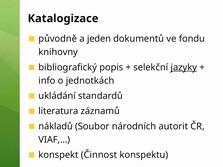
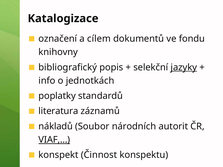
původně: původně -> označení (58, 39)
jeden: jeden -> cílem (99, 39)
ukládání: ukládání -> poplatky (57, 96)
VIAF,… underline: none -> present (54, 140)
